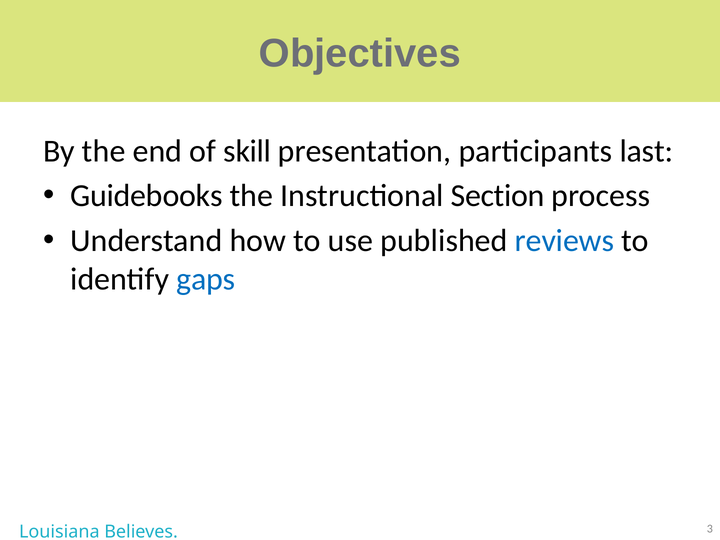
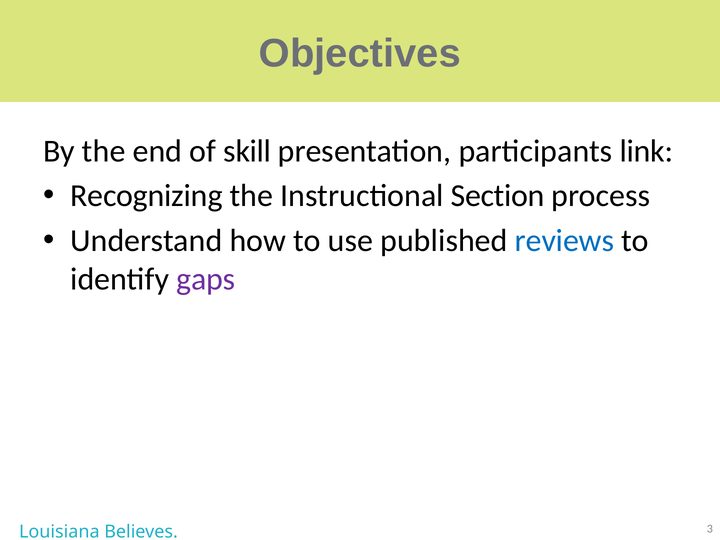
last: last -> link (646, 151)
Guidebooks: Guidebooks -> Recognizing (146, 196)
gaps colour: blue -> purple (206, 279)
